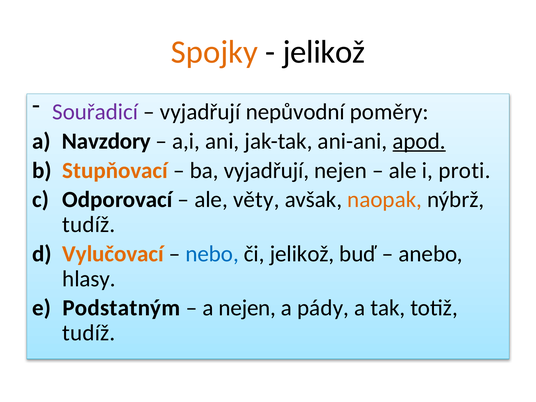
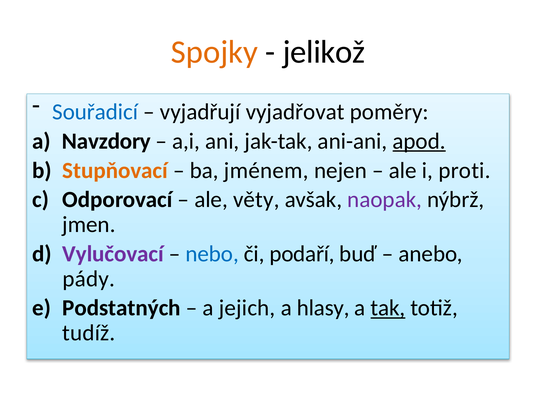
Souřadicí colour: purple -> blue (95, 112)
nepůvodní: nepůvodní -> vyjadřovat (295, 112)
ba vyjadřují: vyjadřují -> jménem (266, 170)
naopak colour: orange -> purple (385, 200)
tudíž: tudíž -> jmen (89, 225)
Vylučovací colour: orange -> purple (113, 254)
či jelikož: jelikož -> podaří (302, 254)
hlasy: hlasy -> pády (89, 279)
Podstatným: Podstatným -> Podstatných (121, 308)
a nejen: nejen -> jejich (247, 308)
pády: pády -> hlasy (323, 308)
tak underline: none -> present (388, 308)
